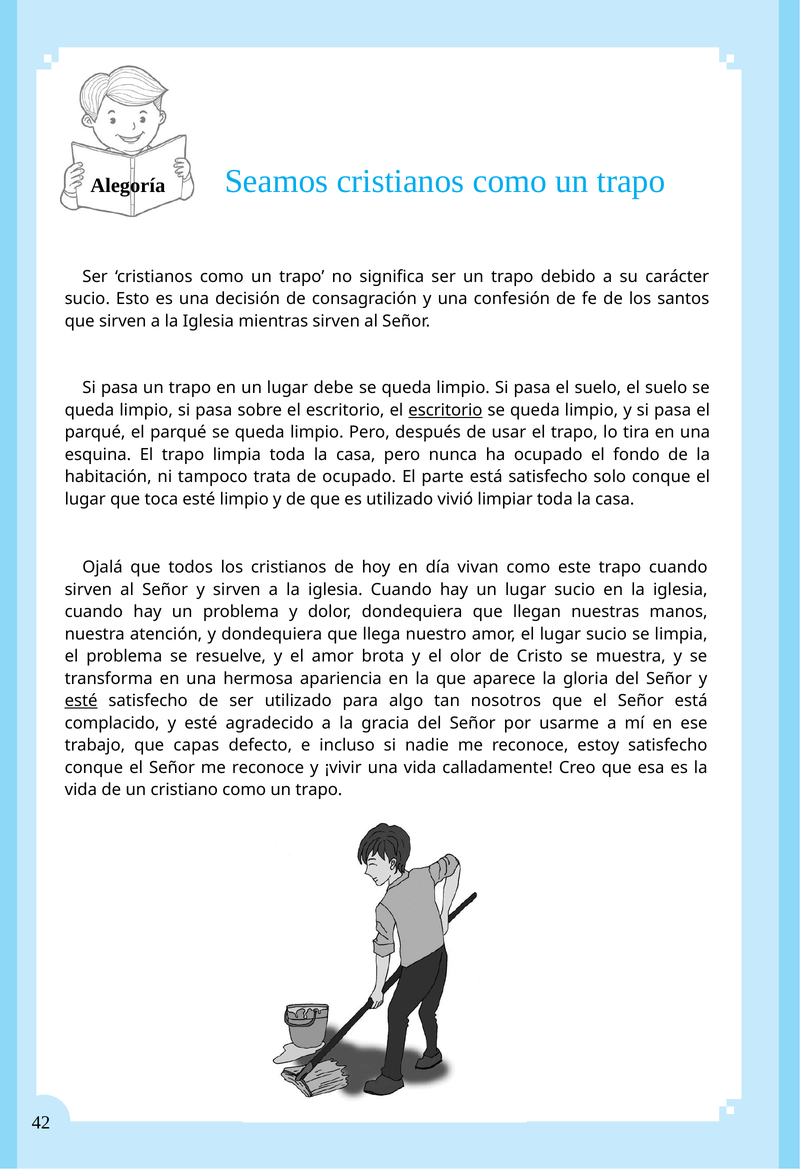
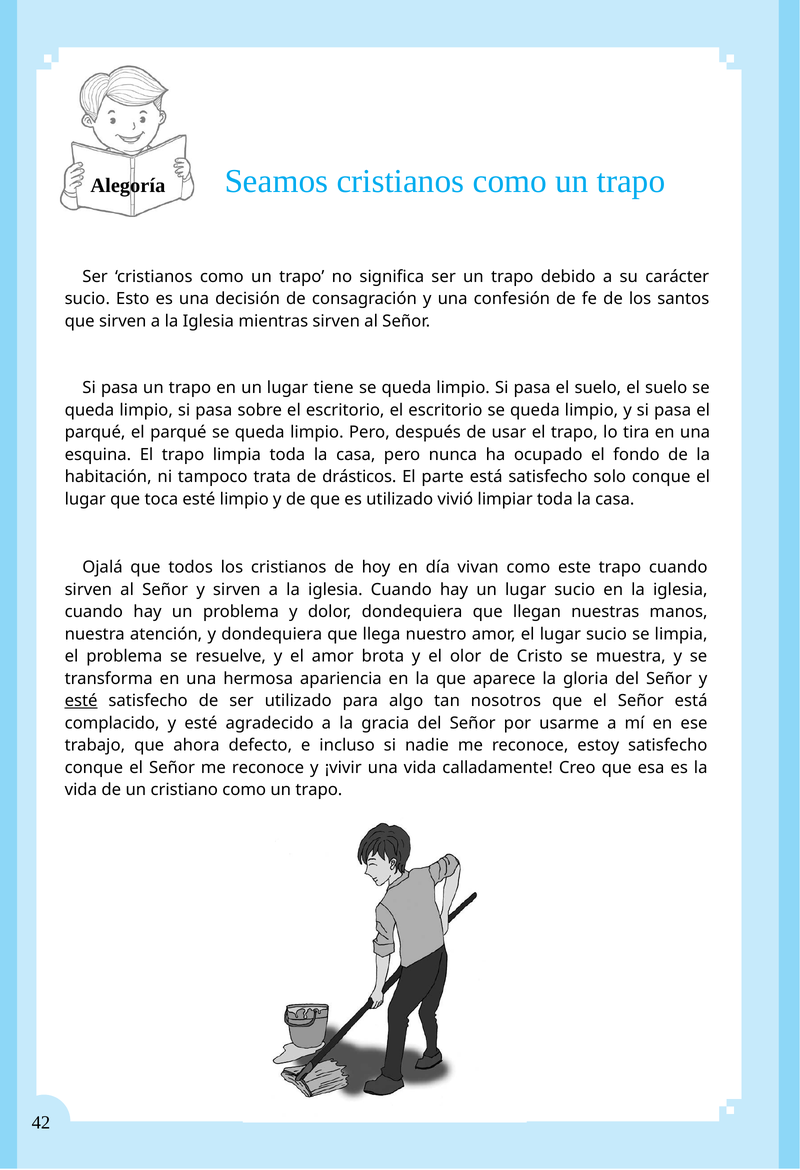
debe: debe -> tiene (334, 388)
escritorio underline: present -> none (445, 410)
de ocupado: ocupado -> drásticos (359, 477)
capas: capas -> ahora (196, 745)
